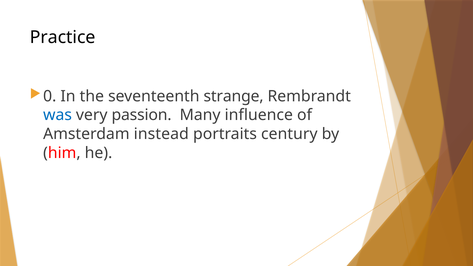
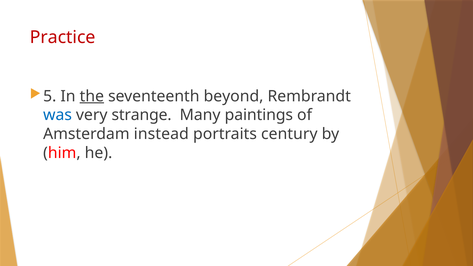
Practice colour: black -> red (63, 37)
0: 0 -> 5 (50, 96)
the underline: none -> present (92, 96)
strange: strange -> beyond (234, 96)
passion: passion -> strange (142, 115)
influence: influence -> paintings (259, 115)
